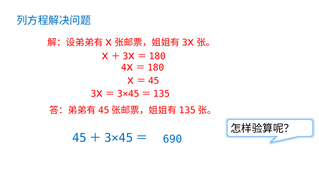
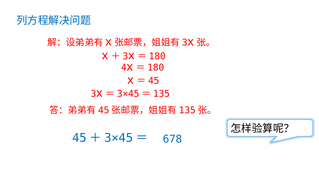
690: 690 -> 678 (172, 139)
